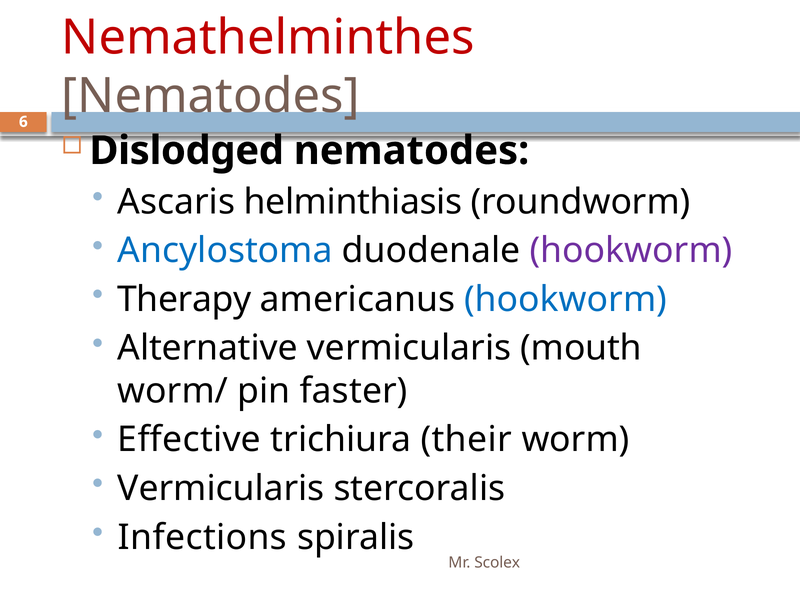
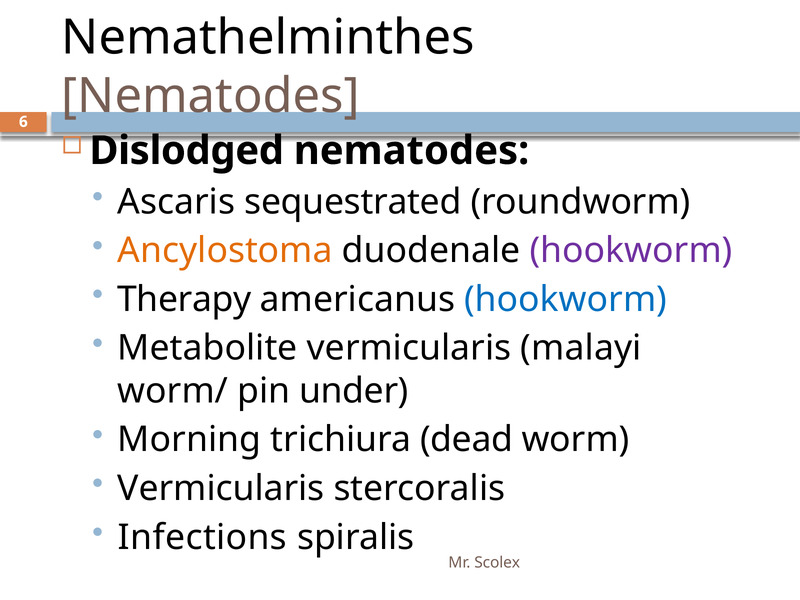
Nemathelminthes colour: red -> black (268, 37)
helminthiasis: helminthiasis -> sequestrated (353, 202)
Ancylostoma colour: blue -> orange (225, 251)
Alternative: Alternative -> Metabolite (208, 348)
mouth: mouth -> malayi (581, 348)
faster: faster -> under (354, 391)
Effective: Effective -> Morning (189, 440)
their: their -> dead (467, 440)
